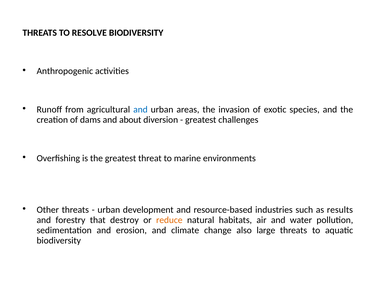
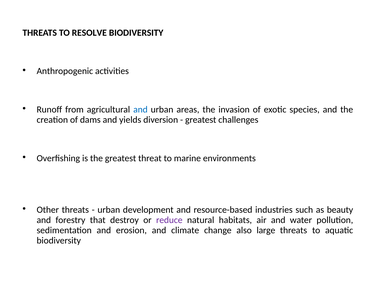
about: about -> yields (130, 120)
results: results -> beauty (340, 210)
reduce colour: orange -> purple (169, 220)
